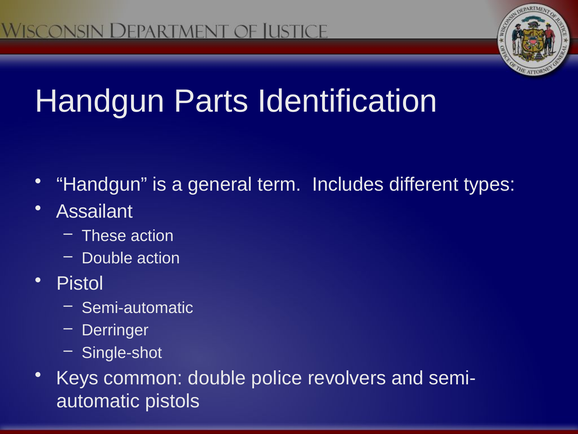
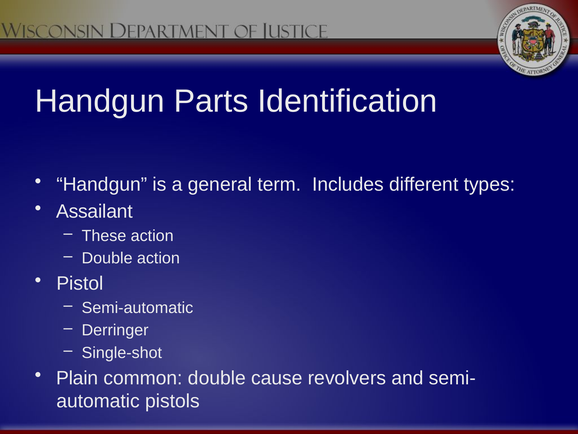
Keys: Keys -> Plain (77, 378)
police: police -> cause (277, 378)
